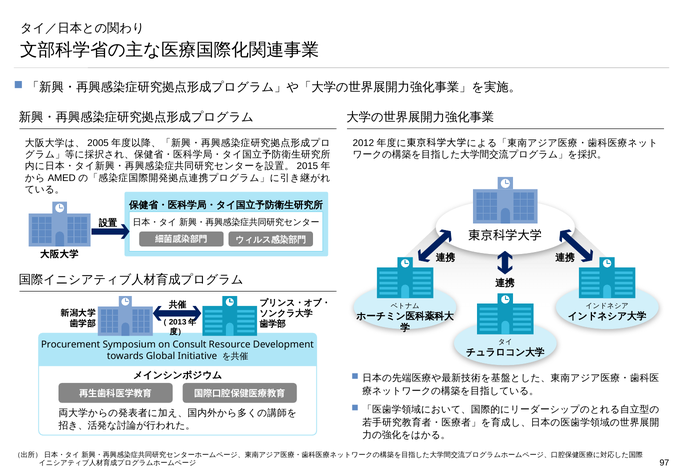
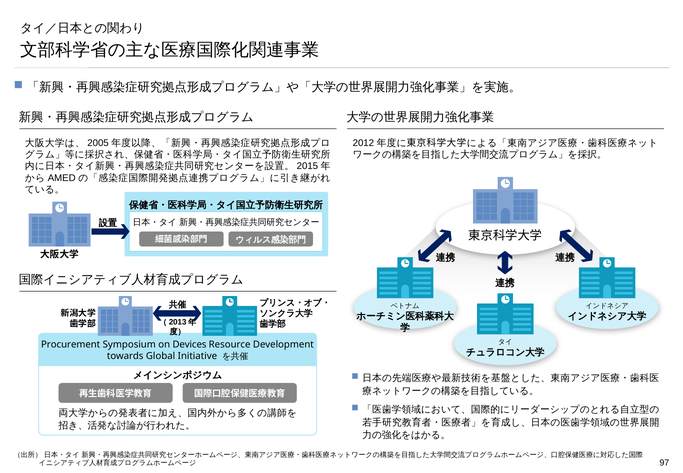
Consult: Consult -> Devices (189, 344)
